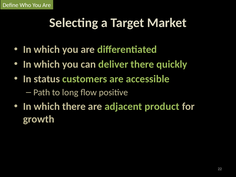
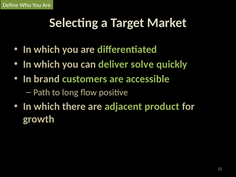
deliver there: there -> solve (142, 64)
status: status -> brand (47, 79)
